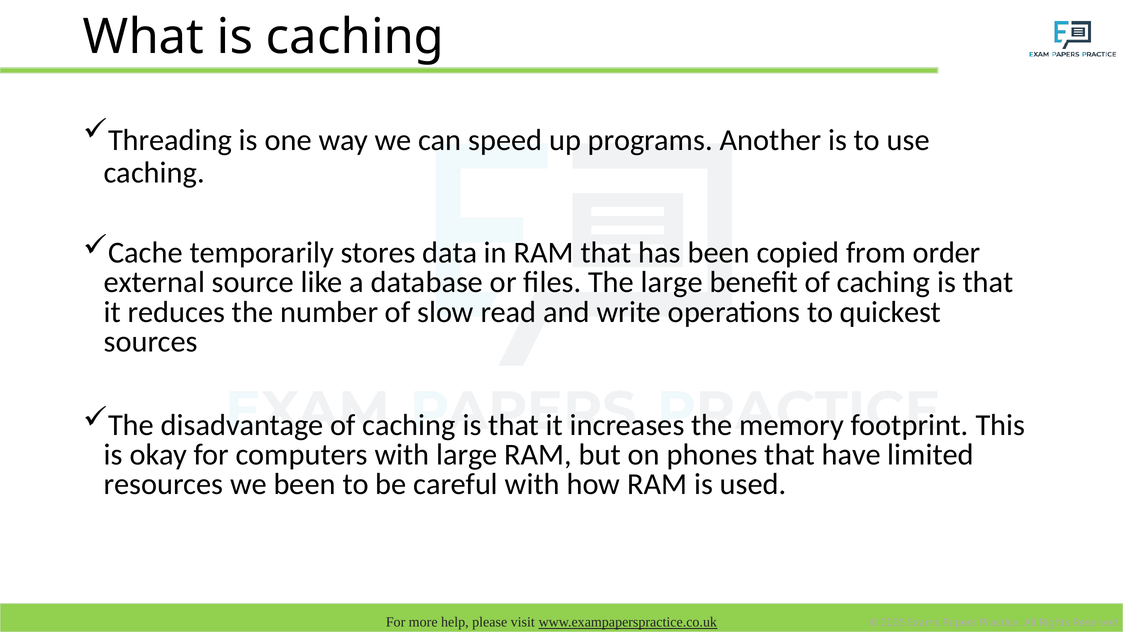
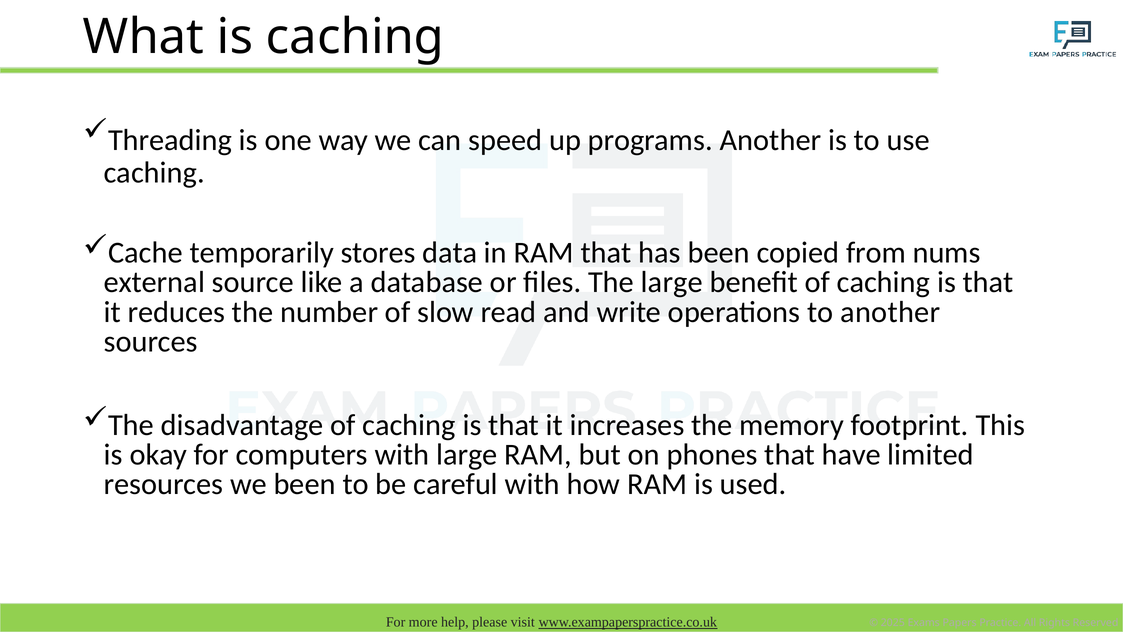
order: order -> nums (947, 253)
to quickest: quickest -> another (890, 312)
